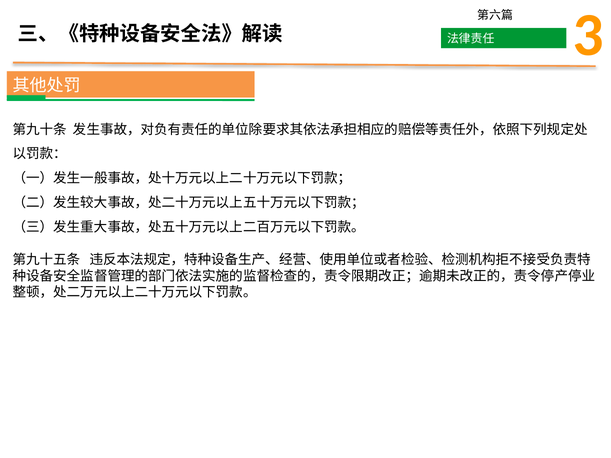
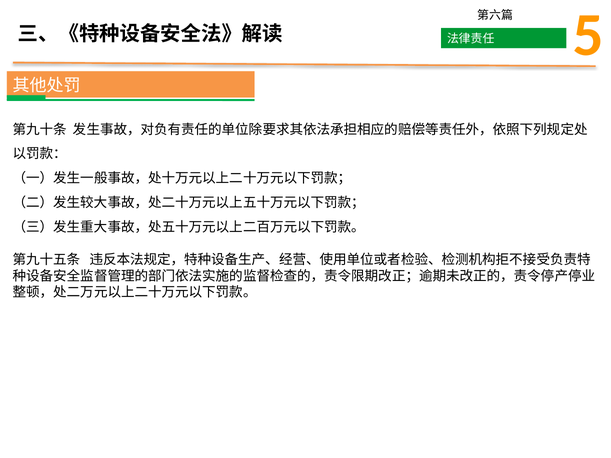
3: 3 -> 5 (588, 35)
